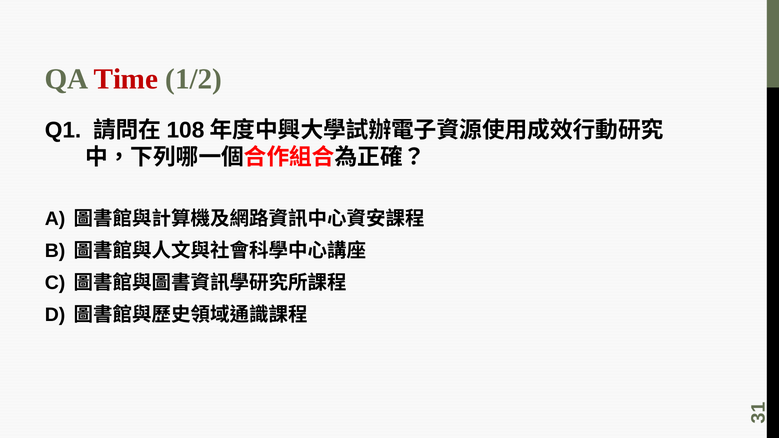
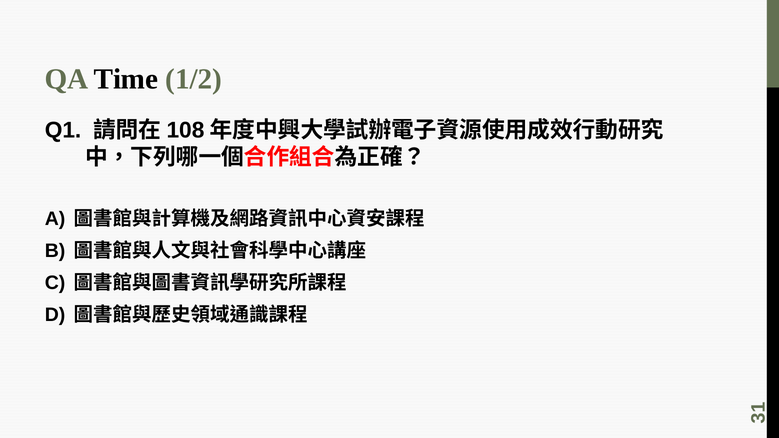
Time colour: red -> black (126, 79)
